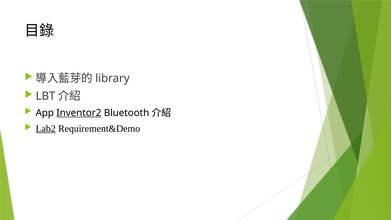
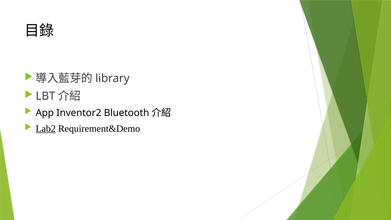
Inventor2 underline: present -> none (79, 113)
